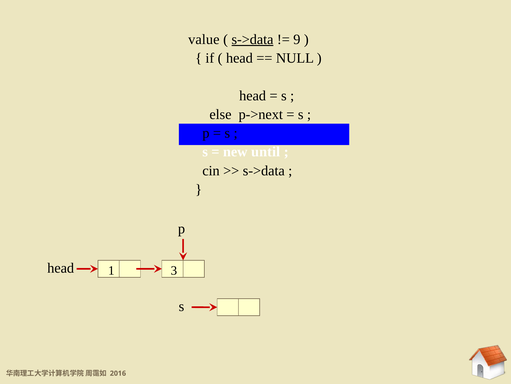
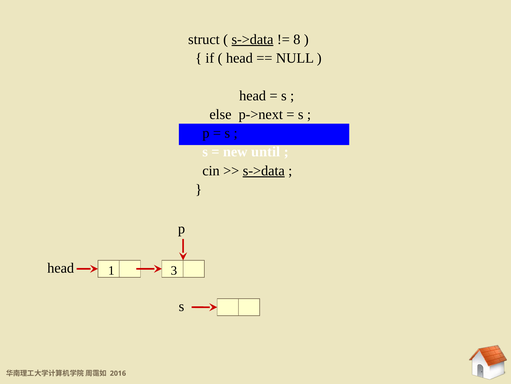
value: value -> struct (204, 39)
9: 9 -> 8 (297, 39)
s->data underline: none -> present (264, 170)
